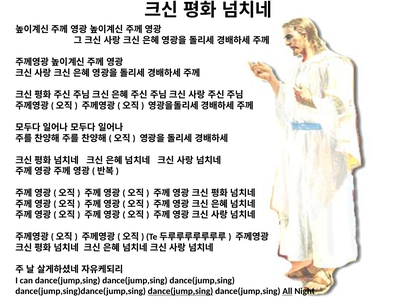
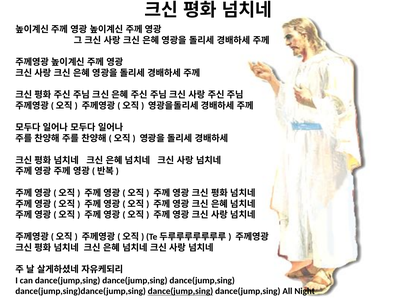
All underline: present -> none (287, 292)
